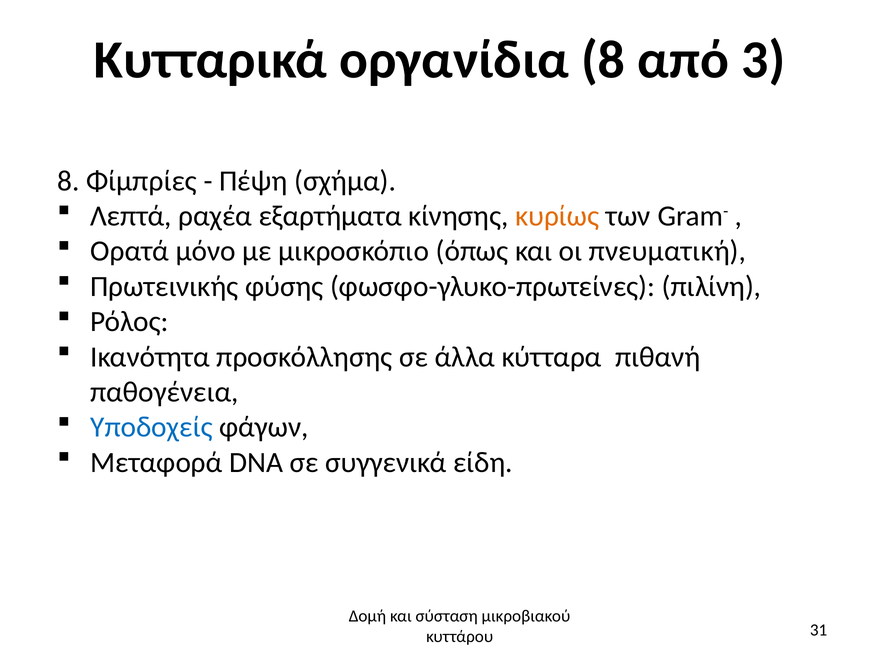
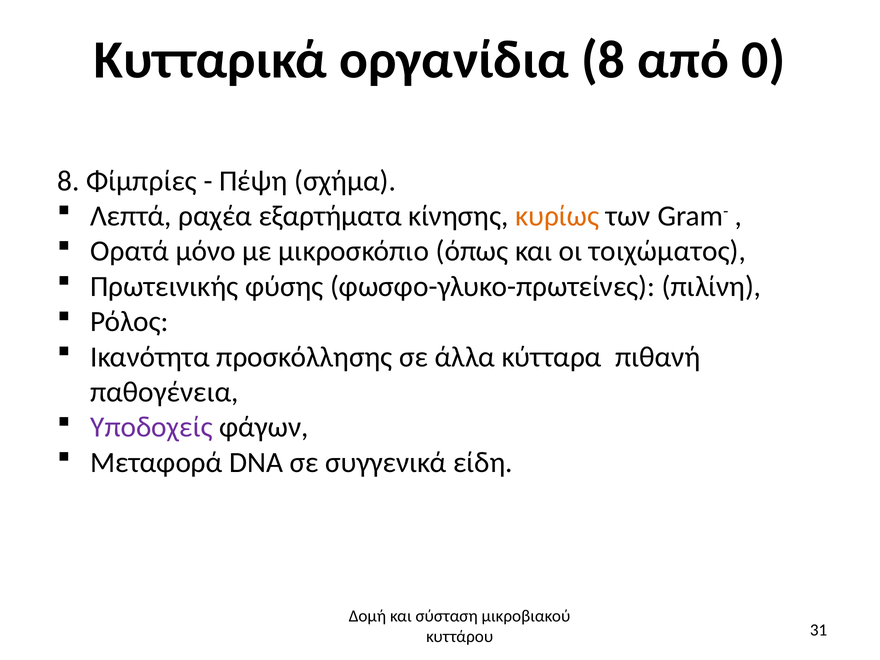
3: 3 -> 0 (763, 60)
πνευματική: πνευματική -> τοιχώματος (668, 251)
Υποδοχείς colour: blue -> purple (151, 427)
